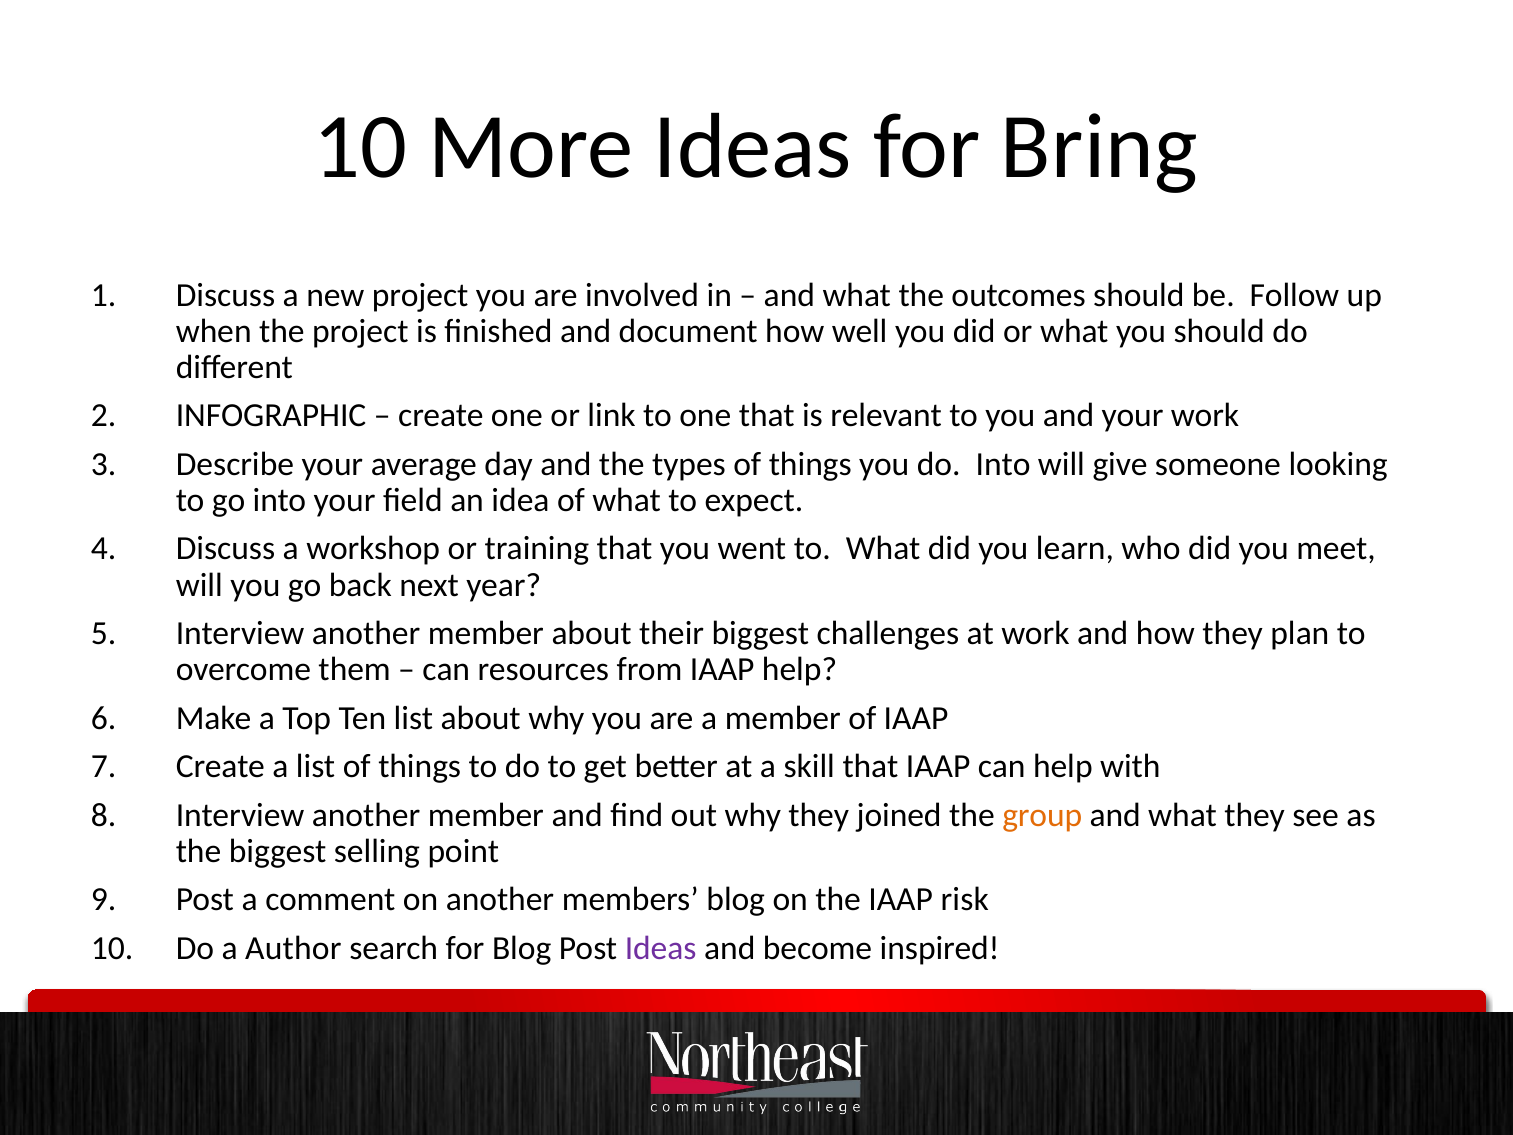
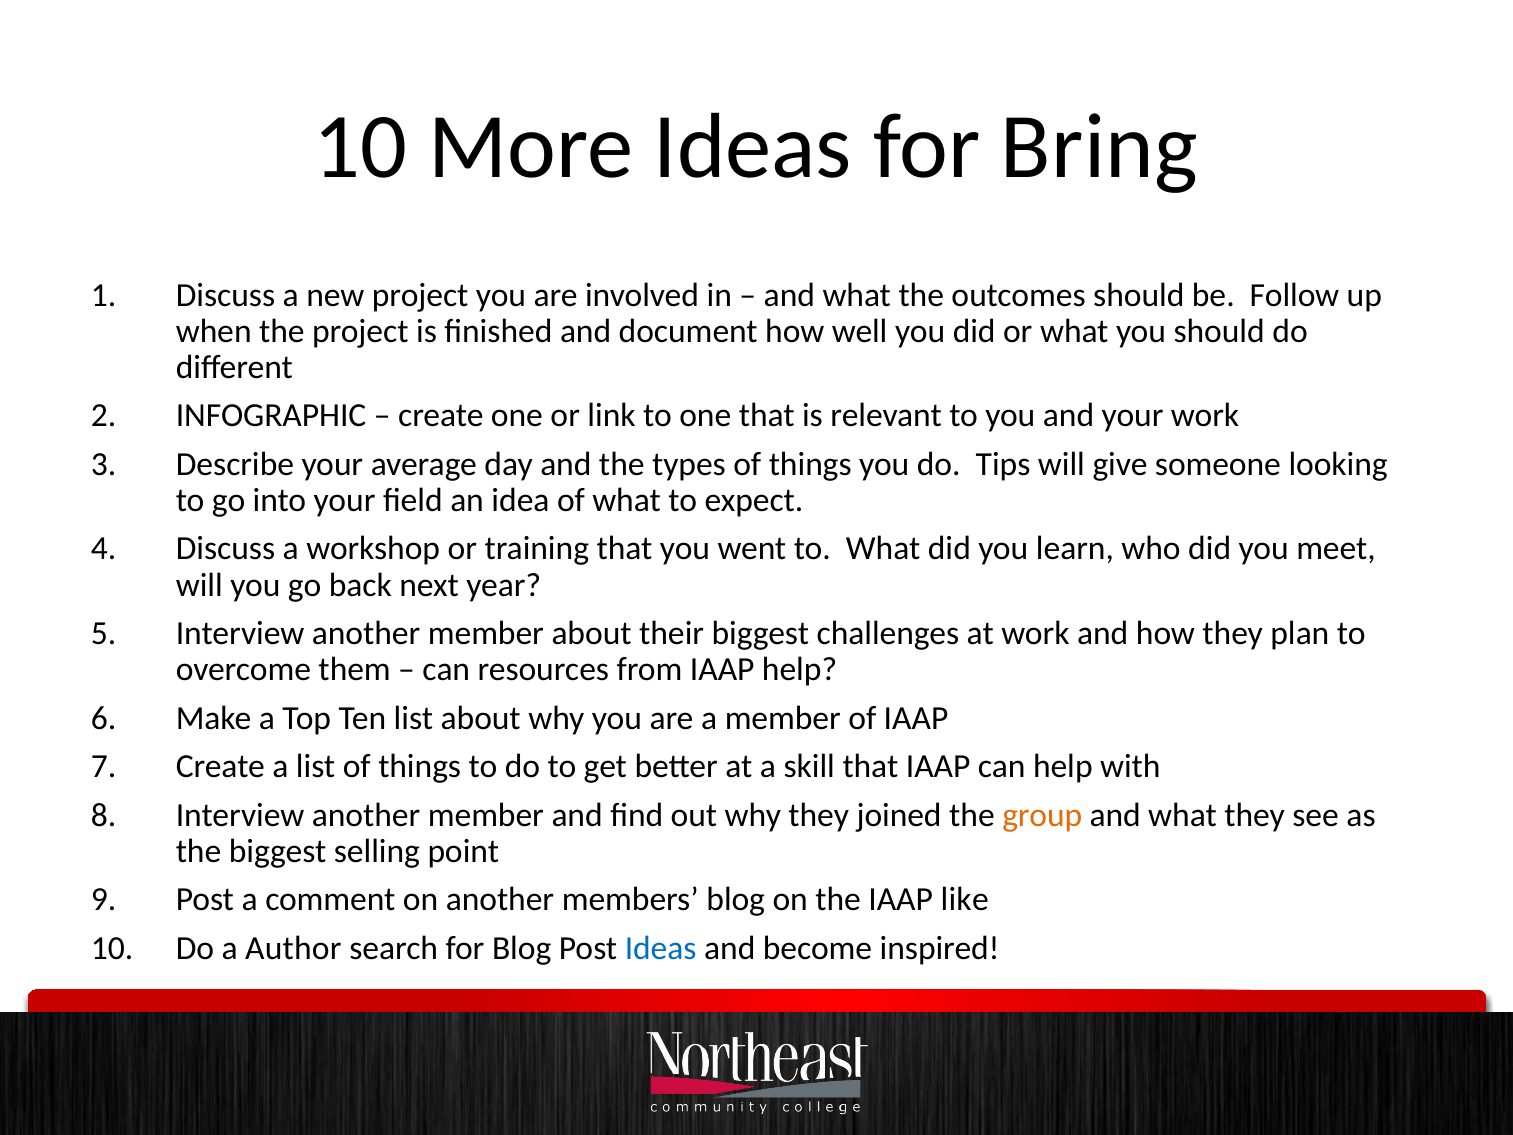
do Into: Into -> Tips (1003, 464)
risk: risk -> like (965, 899)
Ideas colour: purple -> blue (661, 948)
